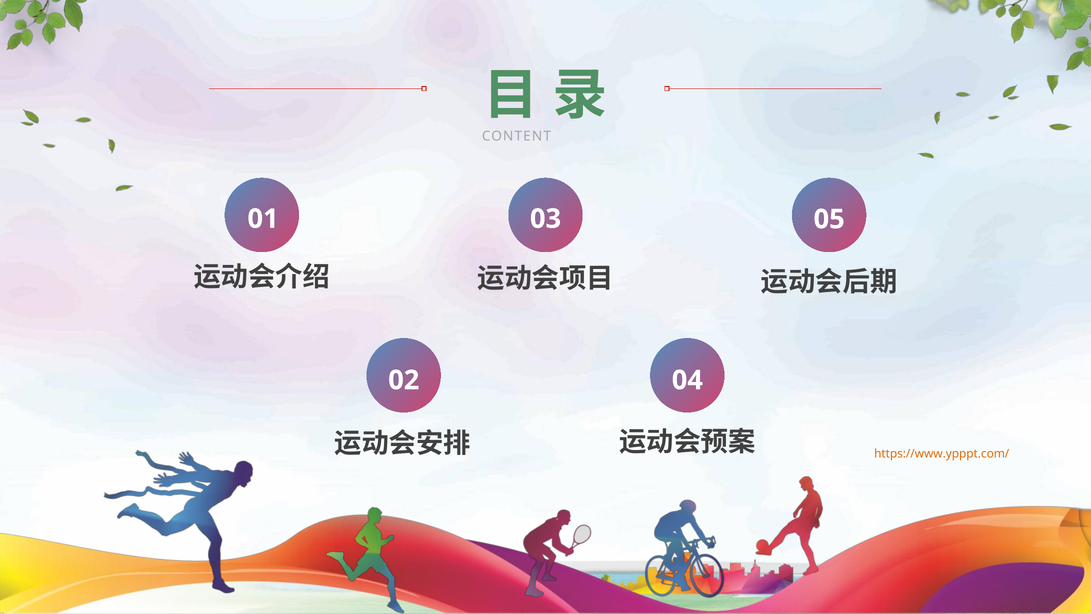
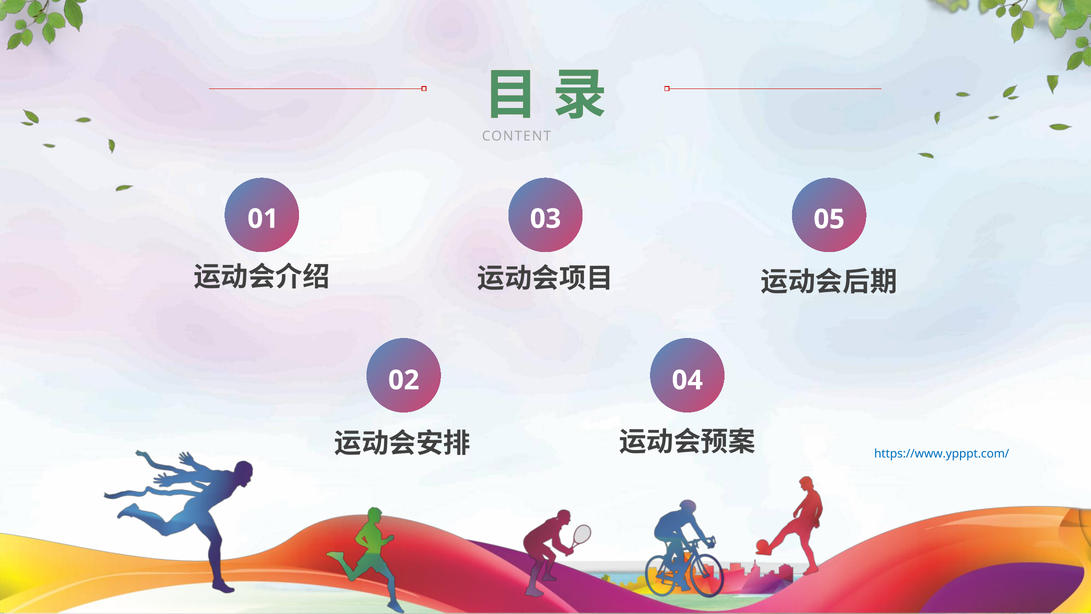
https://www.ypppt.com/ colour: orange -> blue (942, 454)
